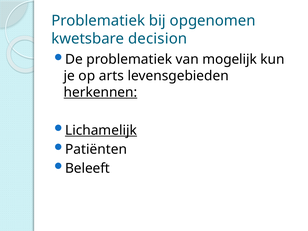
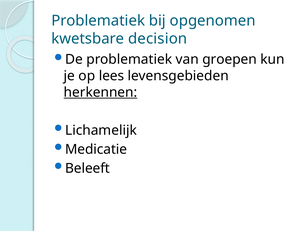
mogelijk: mogelijk -> groepen (230, 59)
arts: arts -> lees (111, 76)
Lichamelijk underline: present -> none (101, 130)
Patiënten: Patiënten -> Medicatie (96, 149)
